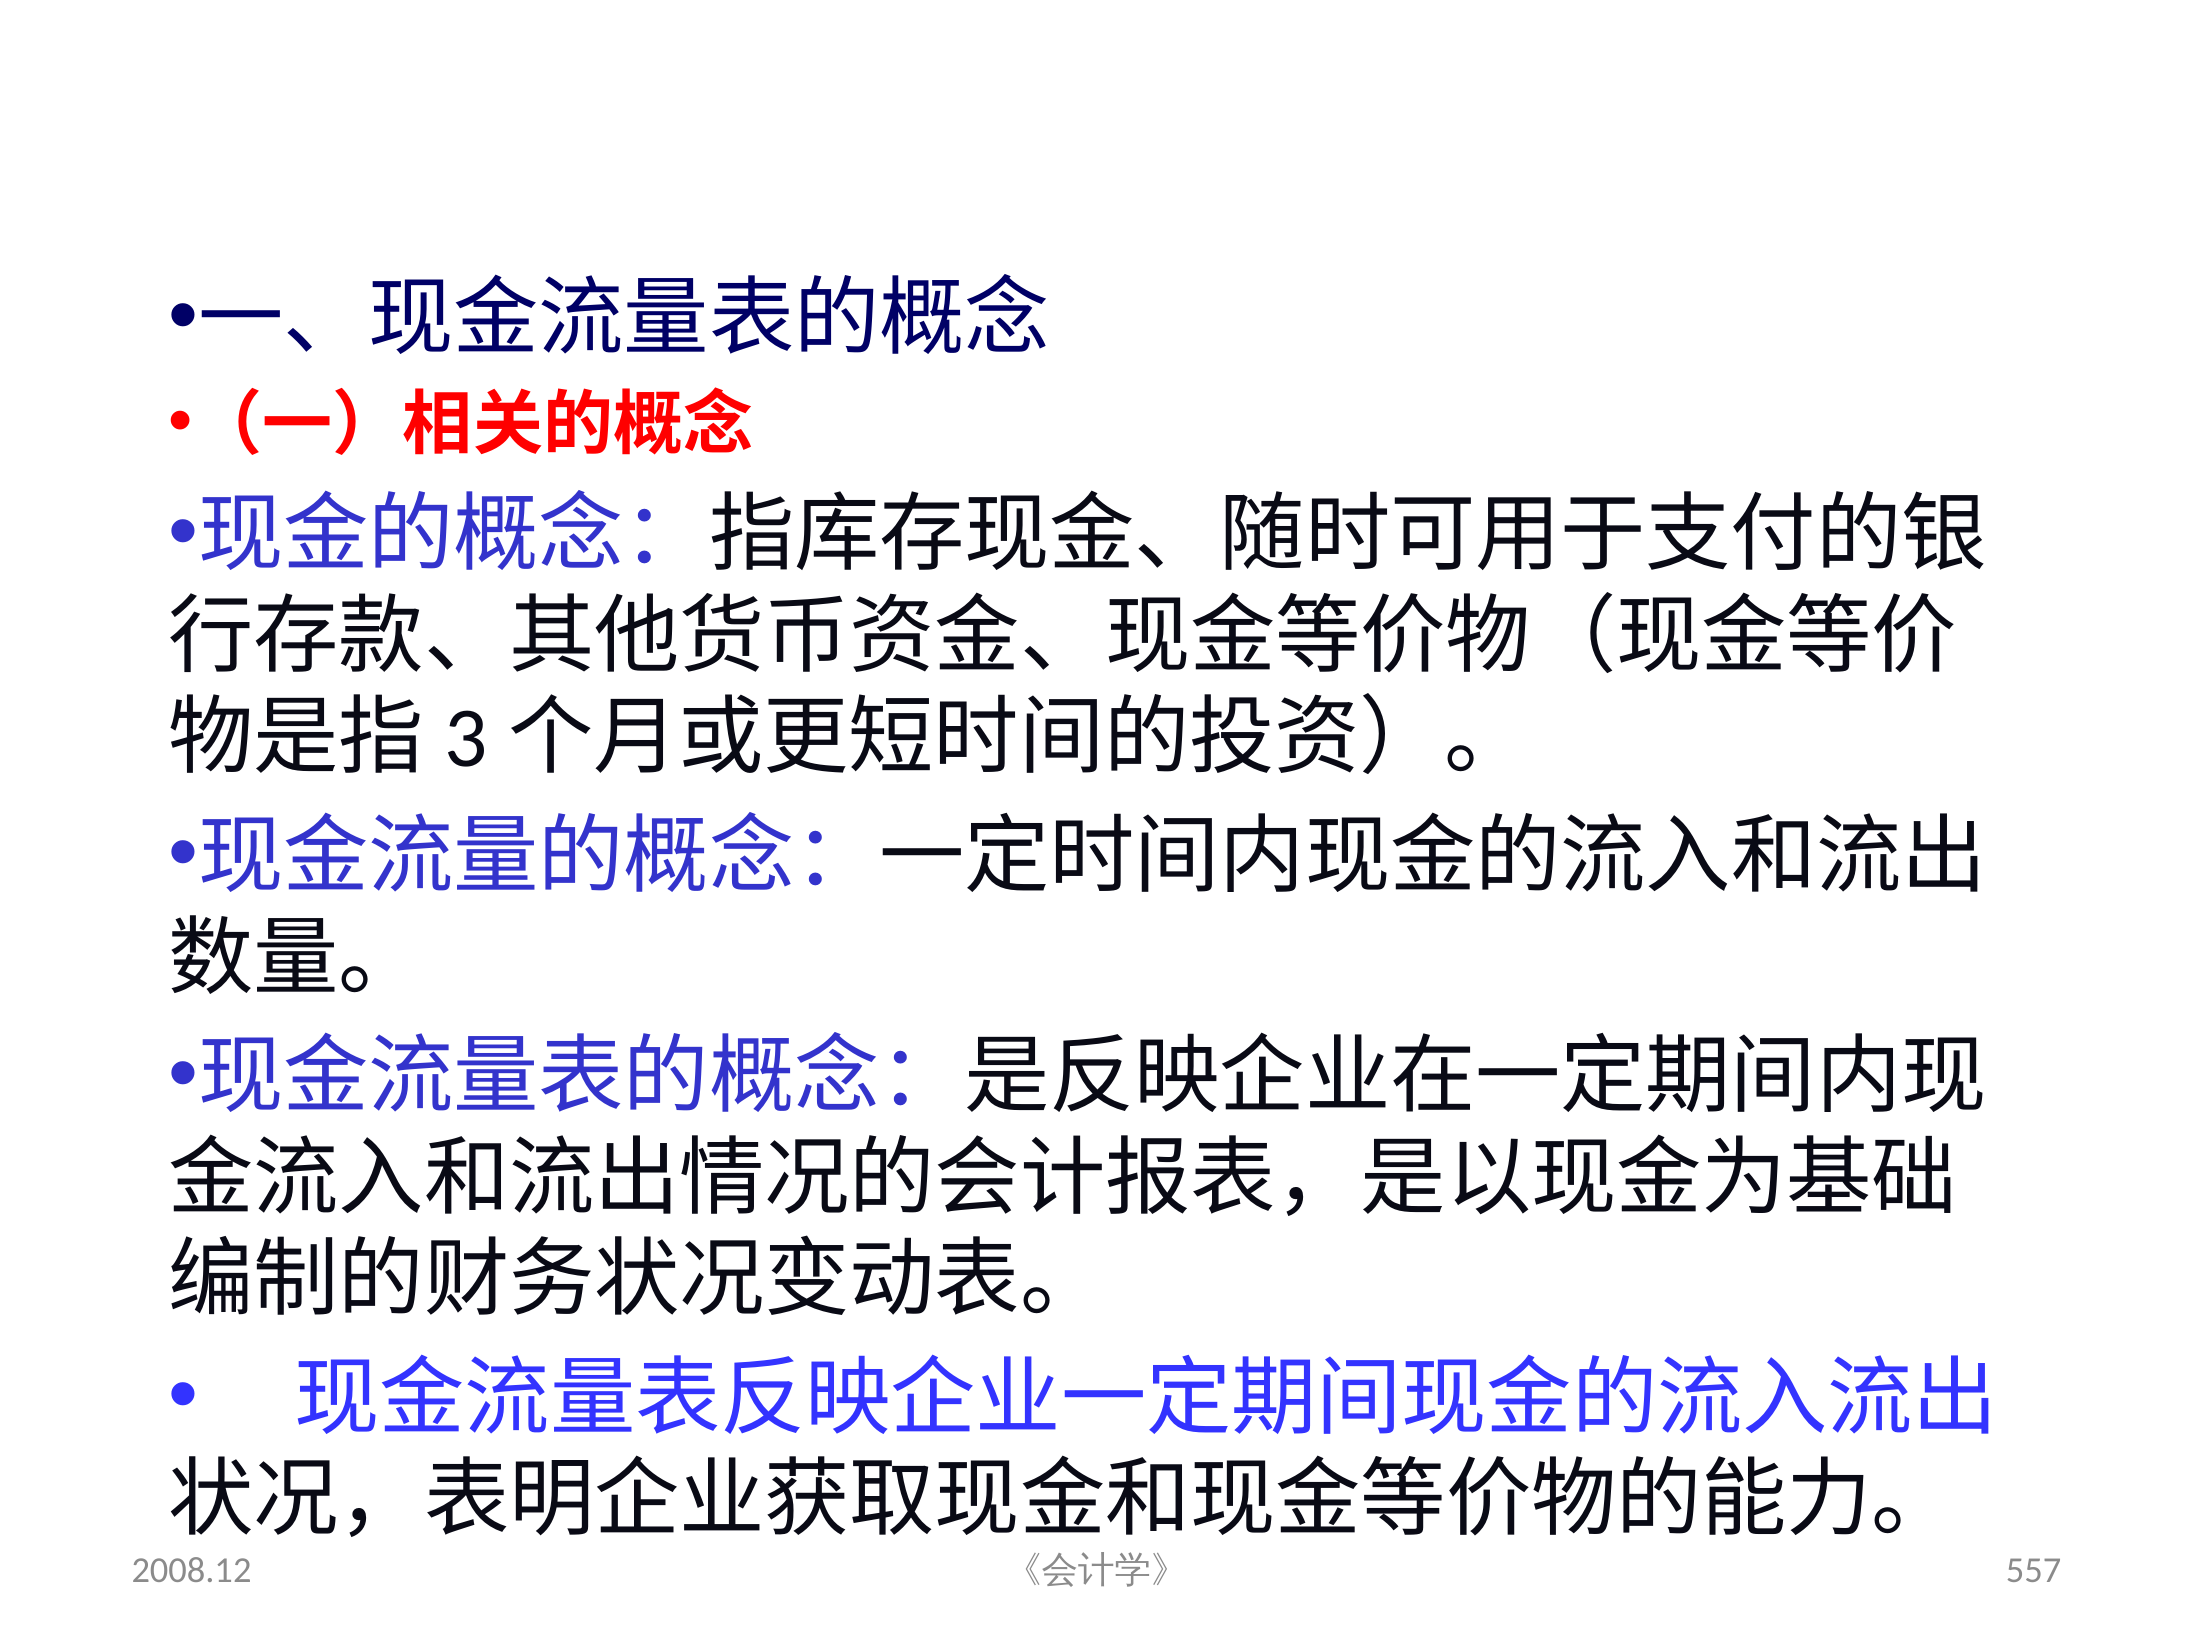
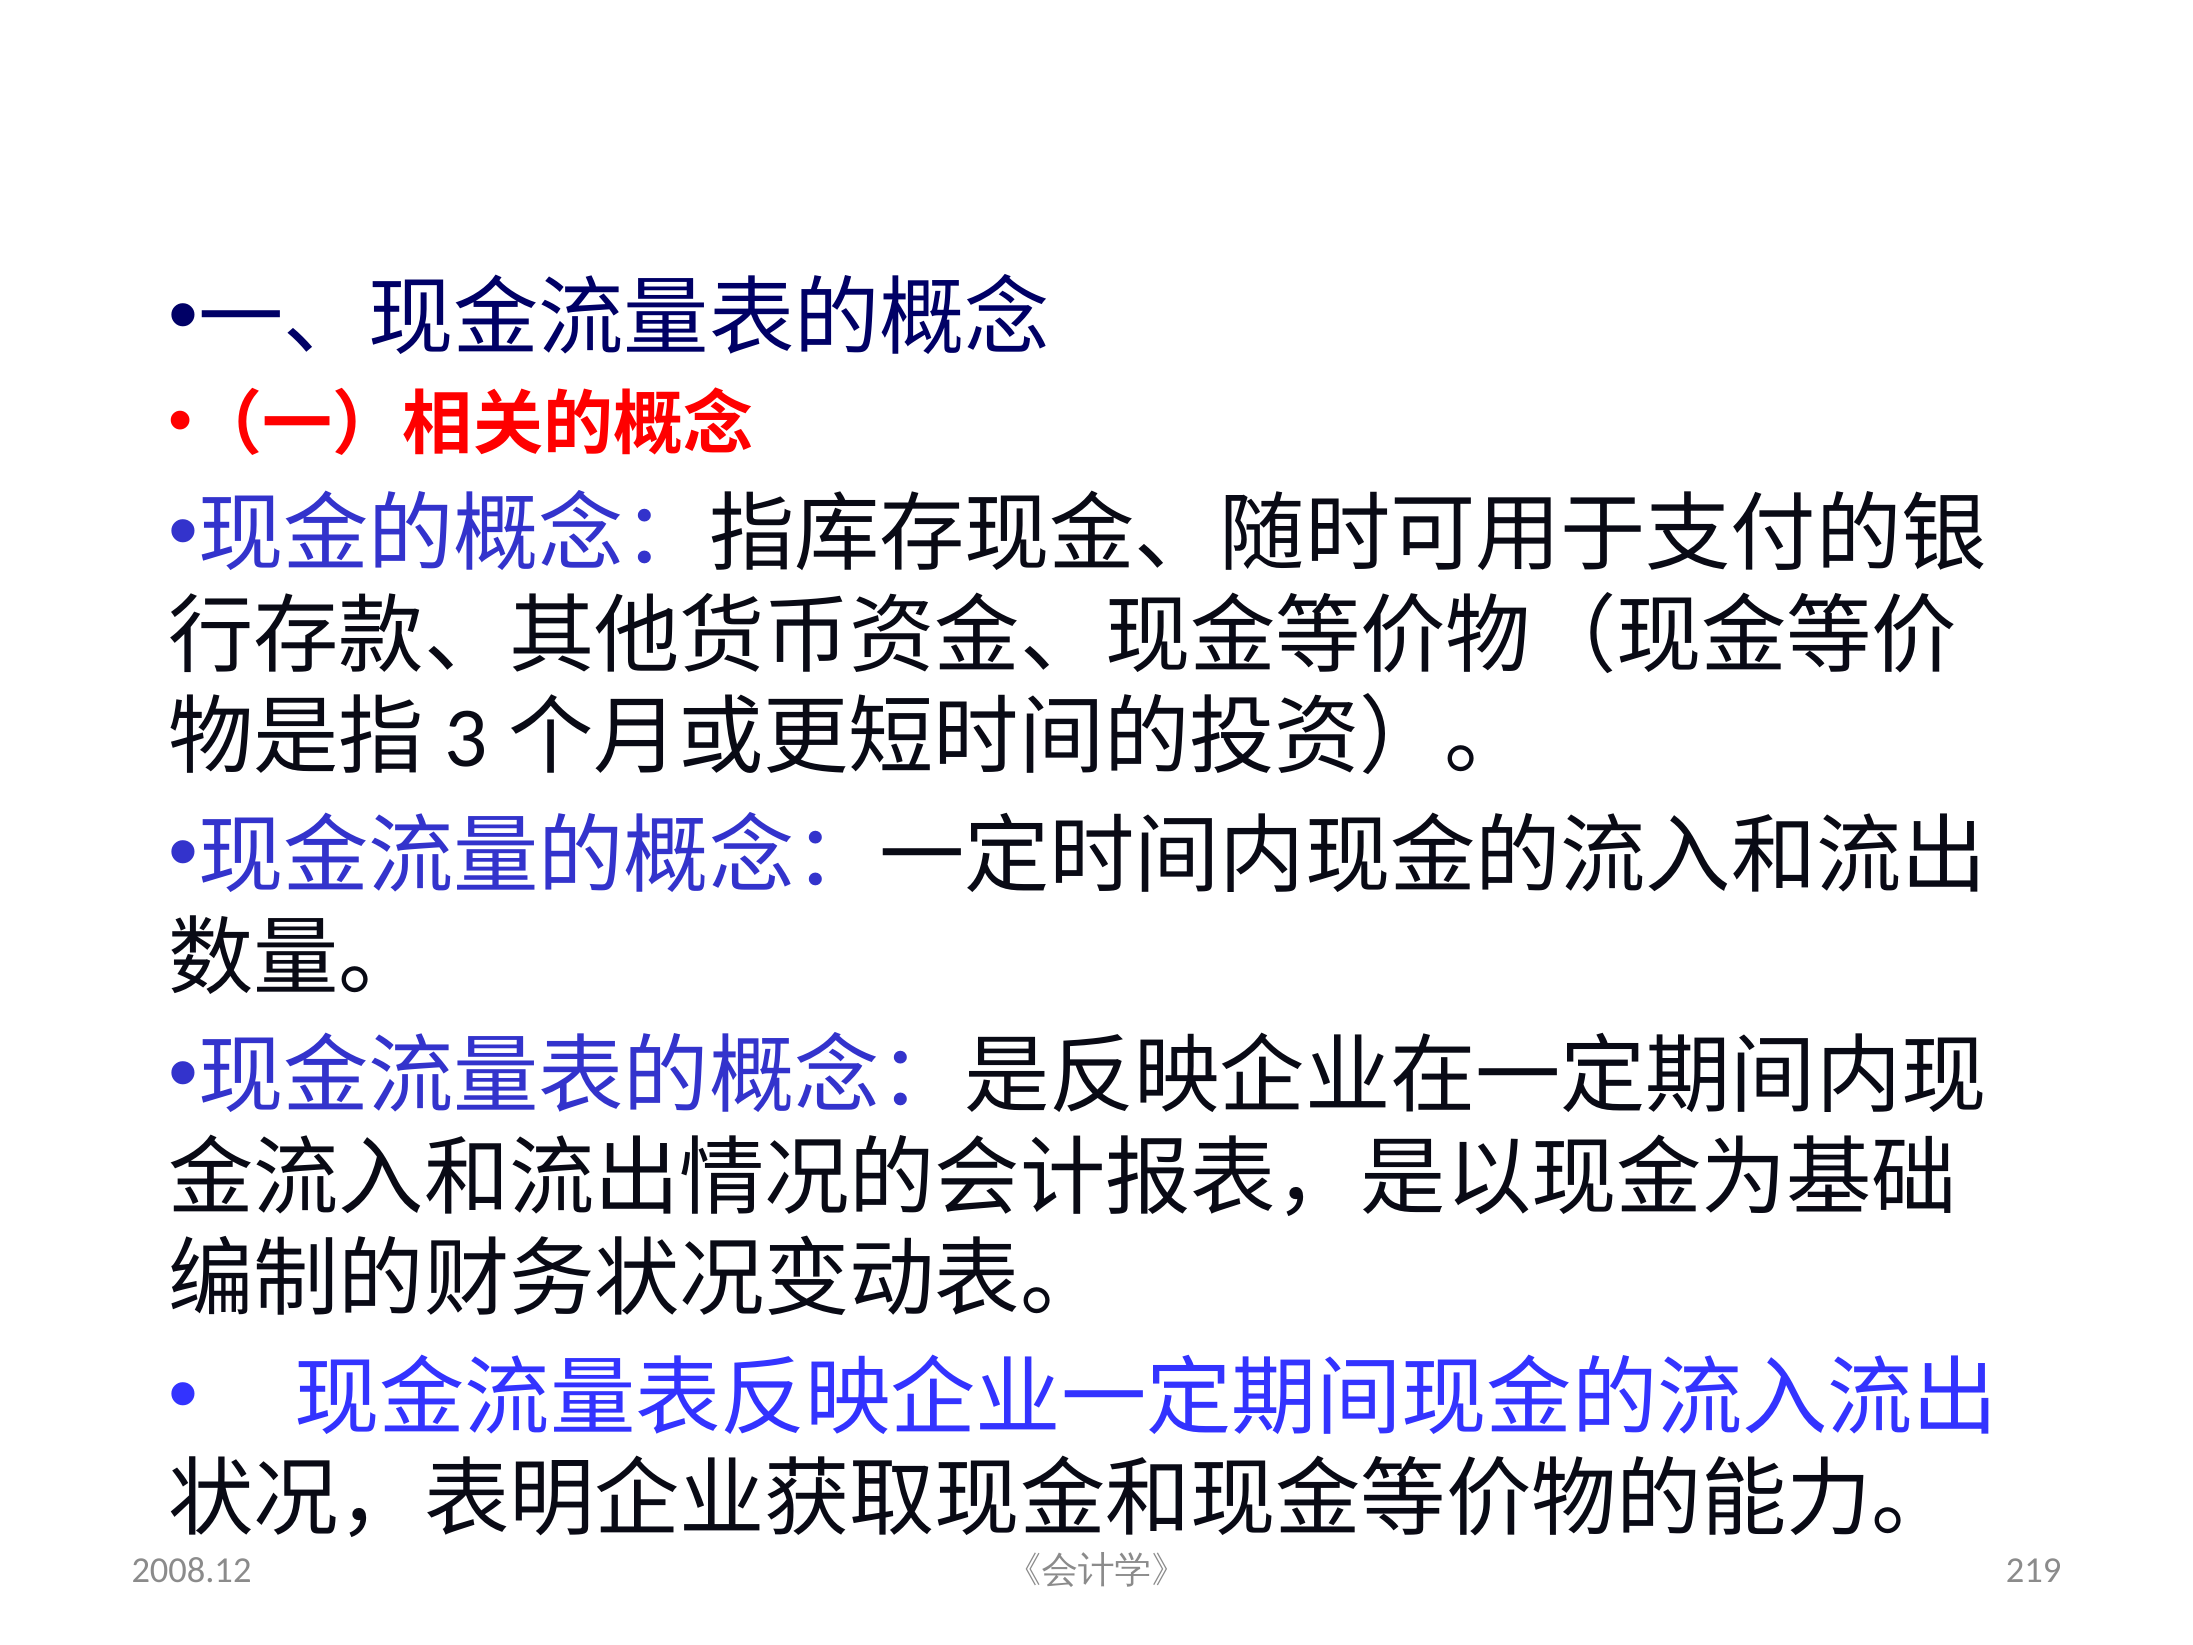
557: 557 -> 219 (2034, 1570)
